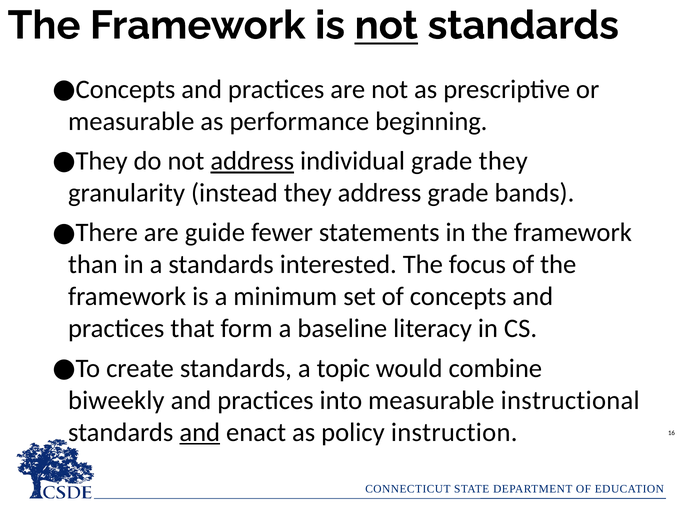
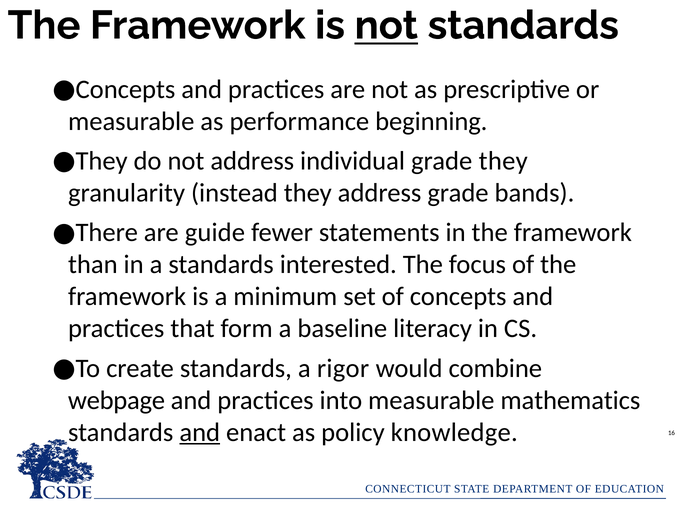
address underline: present -> none (252, 161)
topic: topic -> rigor (343, 368)
biweekly: biweekly -> webpage (116, 400)
instructional: instructional -> mathematics (570, 400)
instruction: instruction -> knowledge (454, 432)
